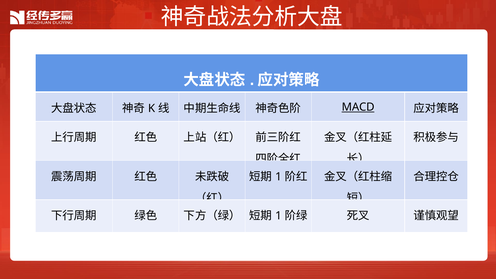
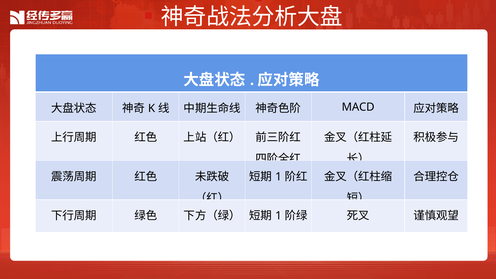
MACD underline: present -> none (358, 107)
